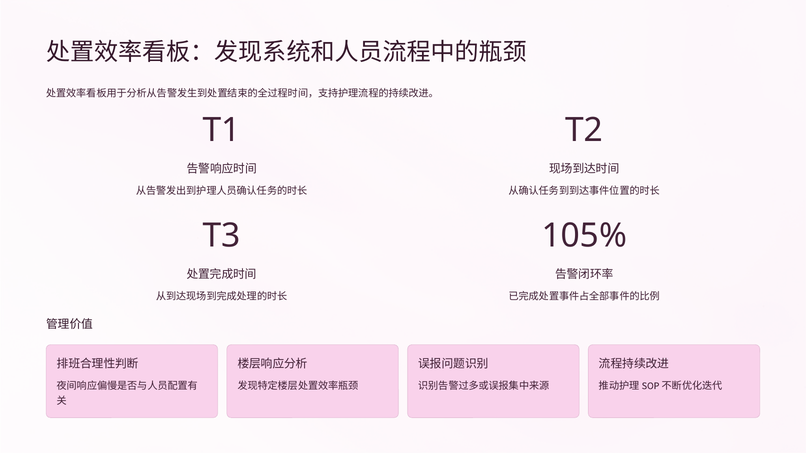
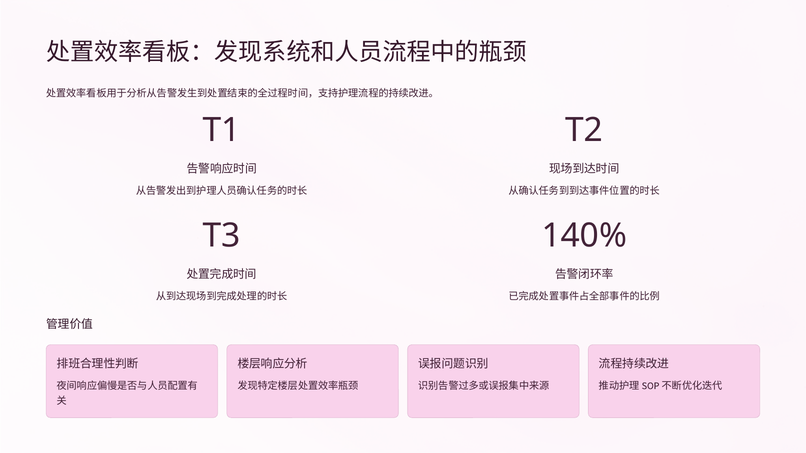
105%: 105% -> 140% (584, 236)
